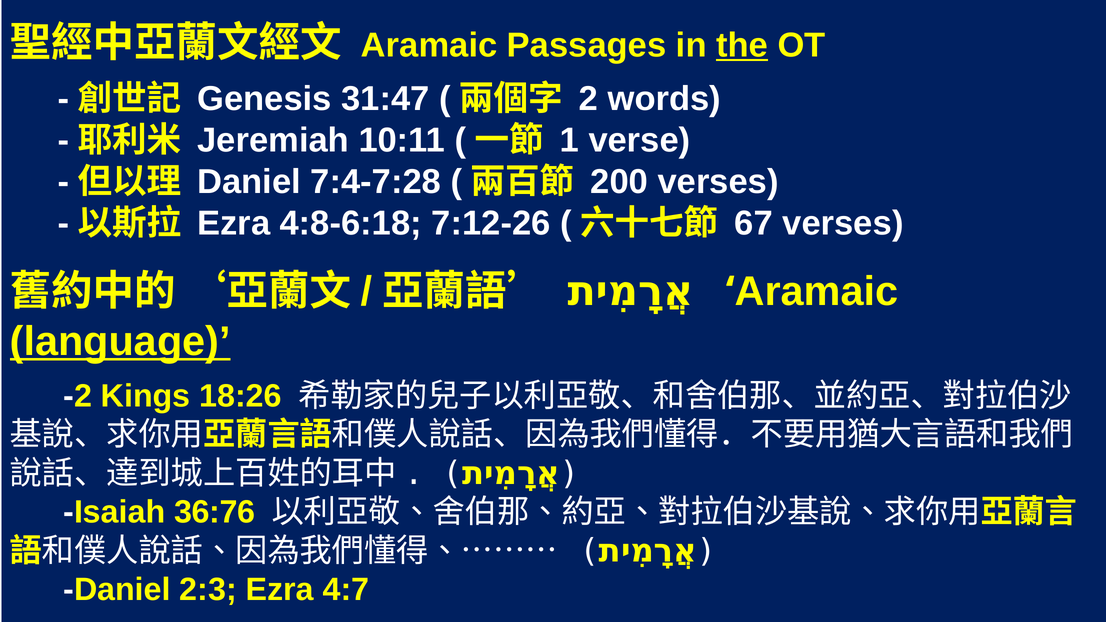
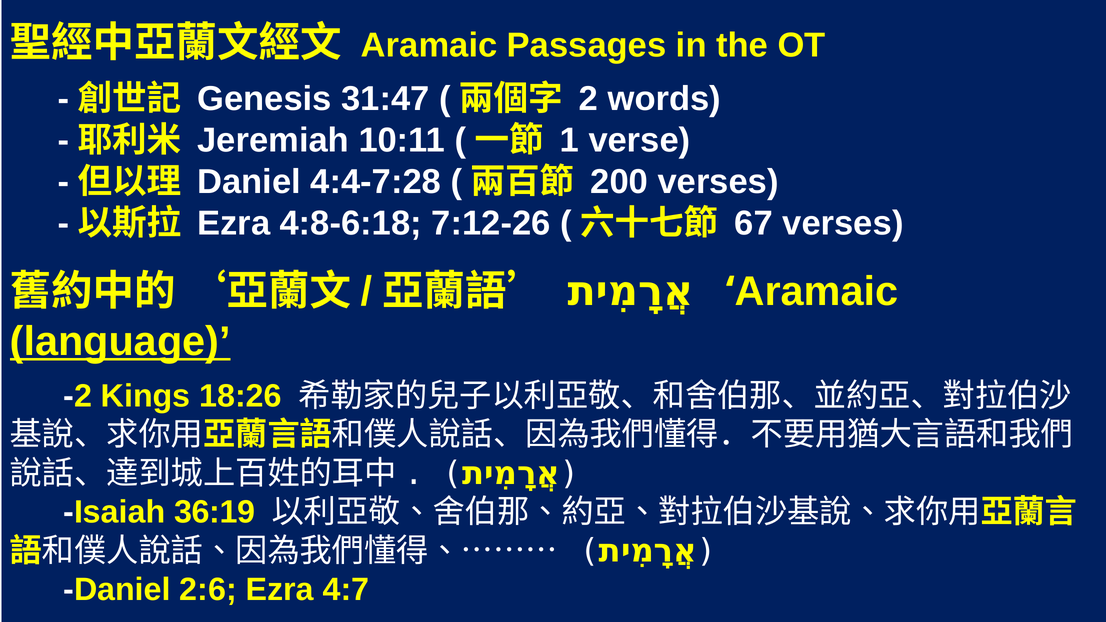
the underline: present -> none (742, 45)
7:4-7:28: 7:4-7:28 -> 4:4-7:28 (376, 182)
36:76: 36:76 -> 36:19 (215, 512)
2:3: 2:3 -> 2:6 (208, 590)
